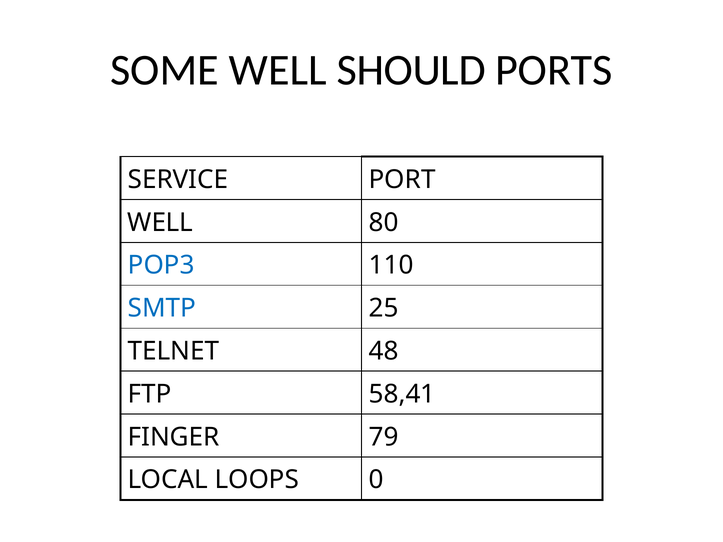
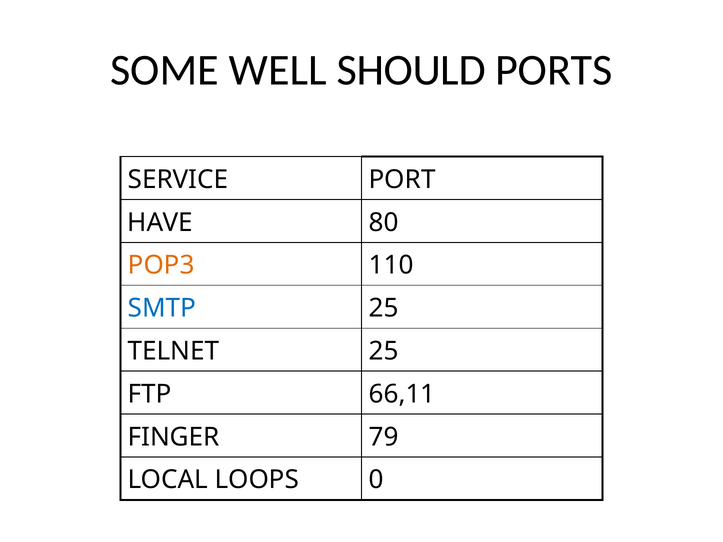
WELL: WELL -> HAVE (160, 223)
POP3 colour: blue -> orange (161, 265)
TELNET 48: 48 -> 25 (384, 351)
58,41: 58,41 -> 66,11 (402, 394)
